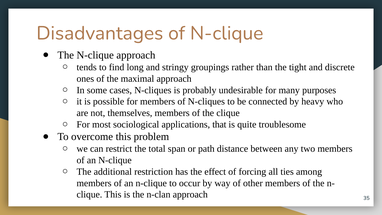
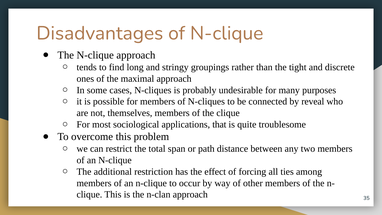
heavy: heavy -> reveal (313, 102)
